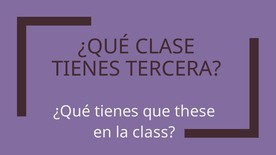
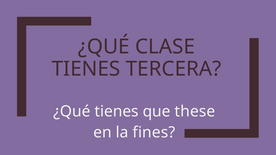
class: class -> fines (154, 133)
